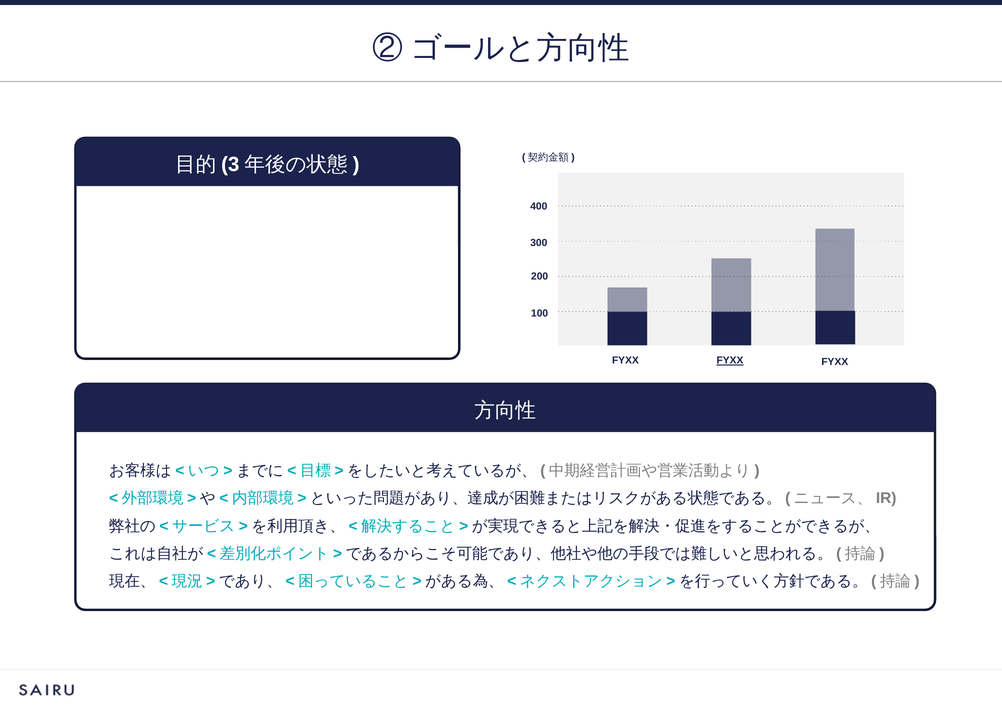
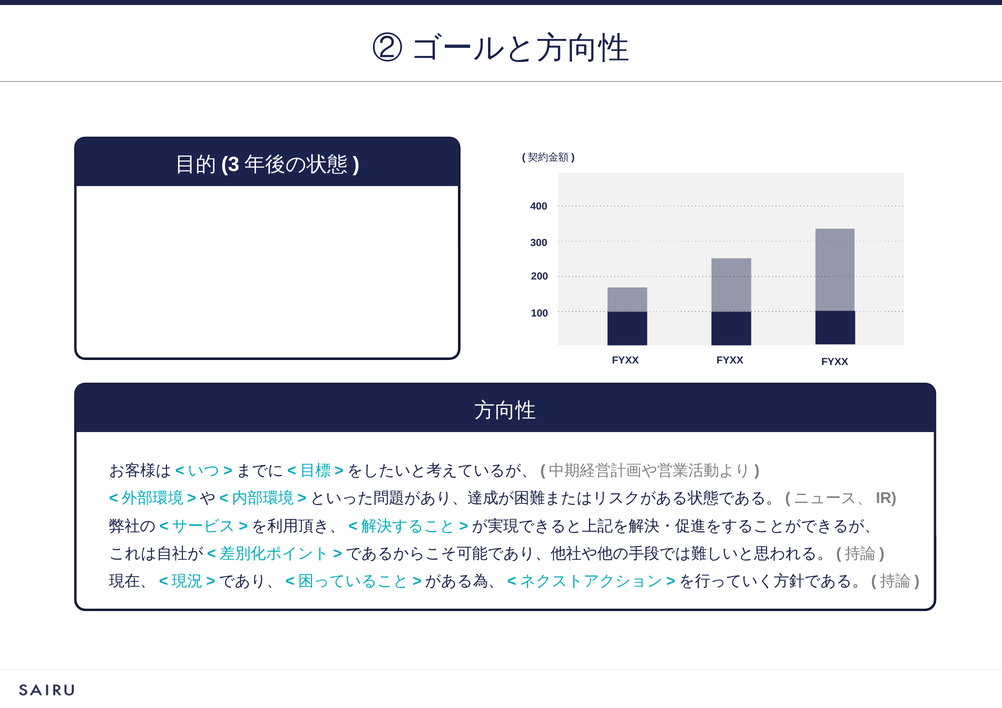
FYXX underline: present -> none (730, 361)
